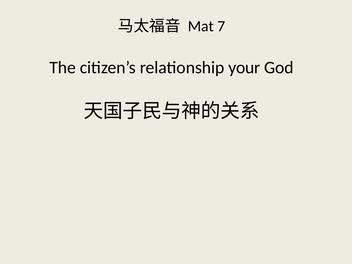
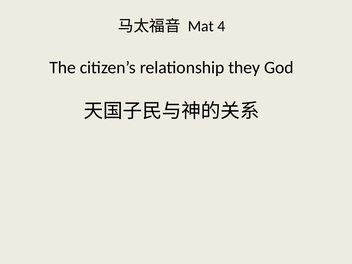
7: 7 -> 4 (221, 26)
your: your -> they (244, 68)
